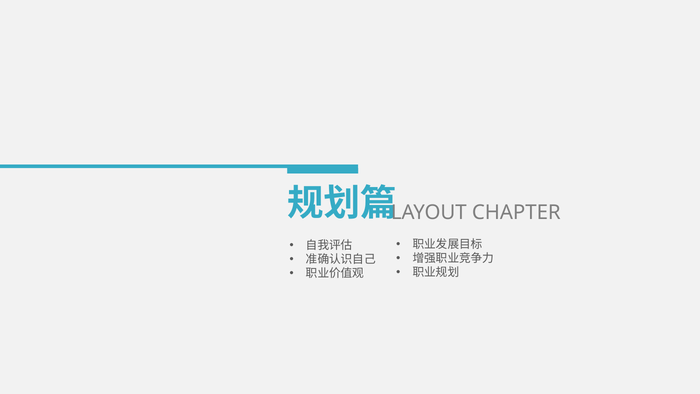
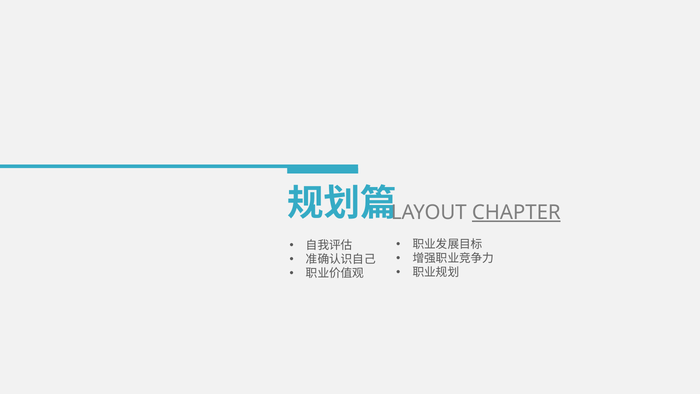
CHAPTER underline: none -> present (516, 212)
